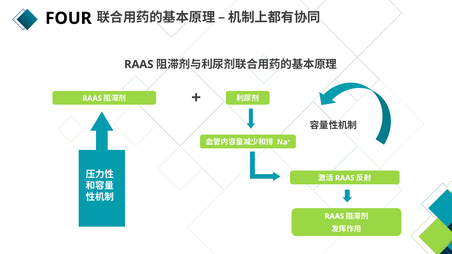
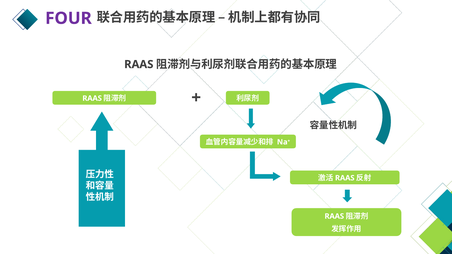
FOUR colour: black -> purple (68, 18)
